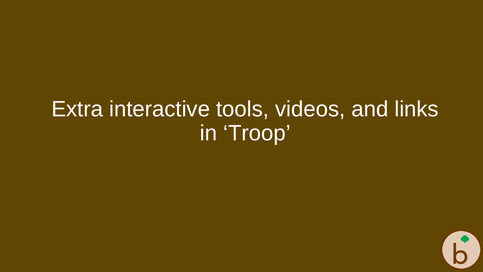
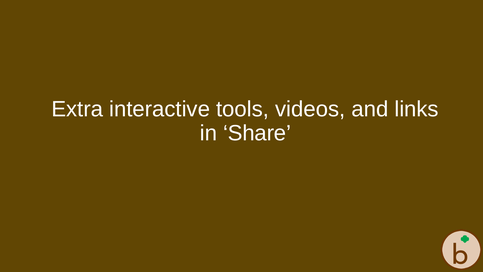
Troop: Troop -> Share (257, 133)
